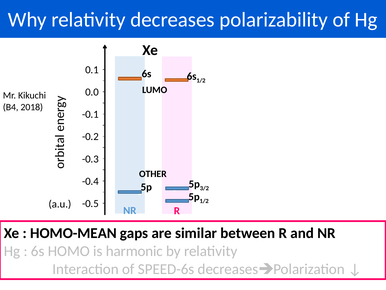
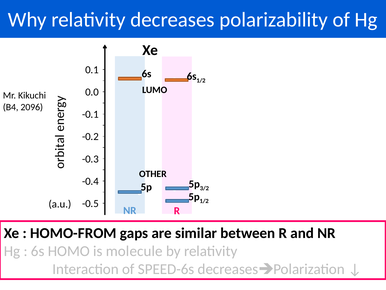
2018: 2018 -> 2096 (32, 107)
HOMO-MEAN: HOMO-MEAN -> HOMO-FROM (73, 233)
harmonic: harmonic -> molecule (134, 251)
